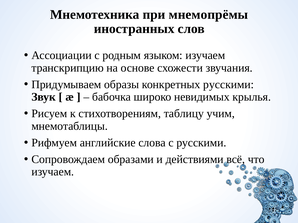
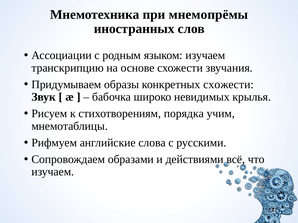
конкретных русскими: русскими -> схожести (229, 85)
таблицу: таблицу -> порядка (184, 114)
